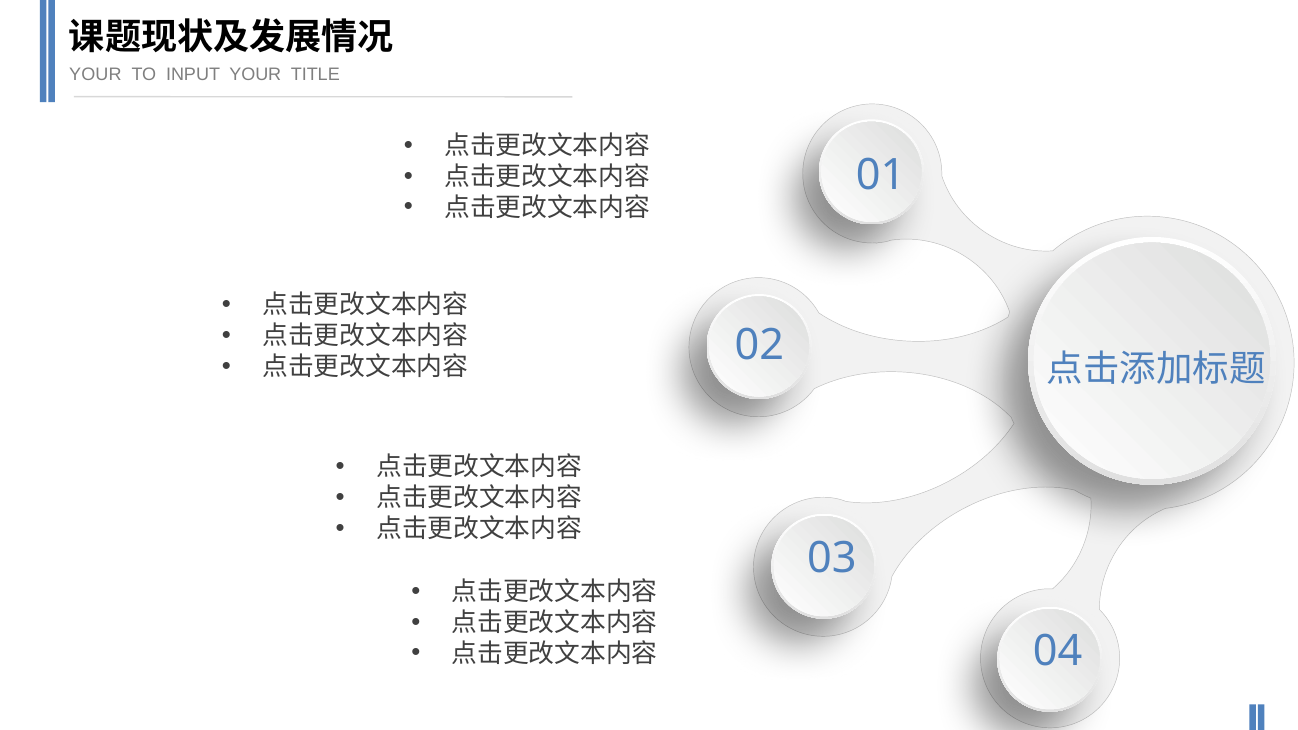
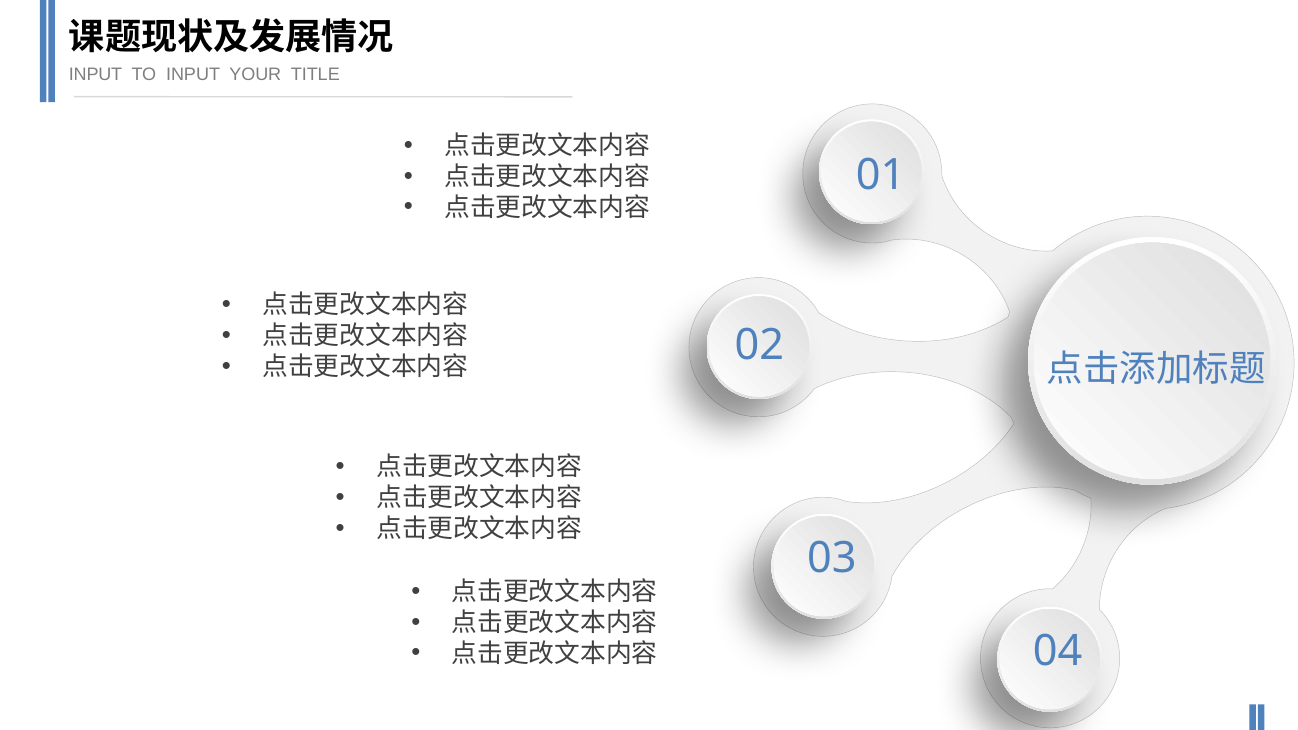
YOUR: YOUR -> INPUT (96, 74)
